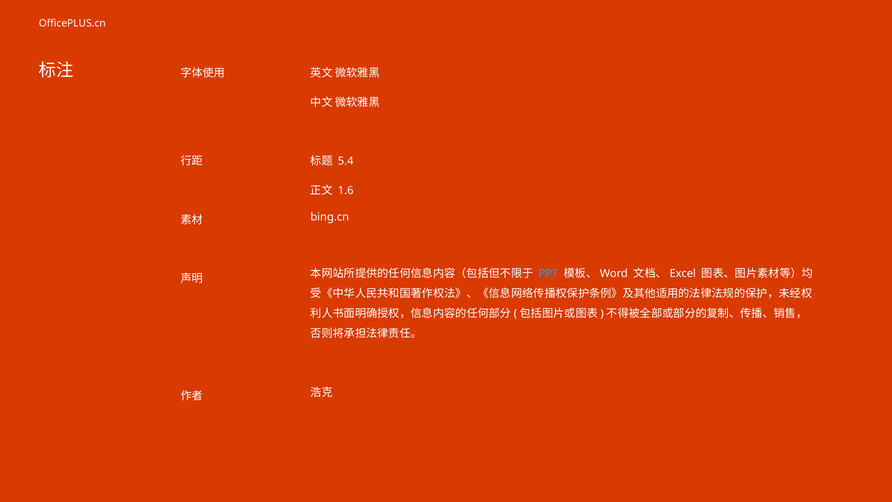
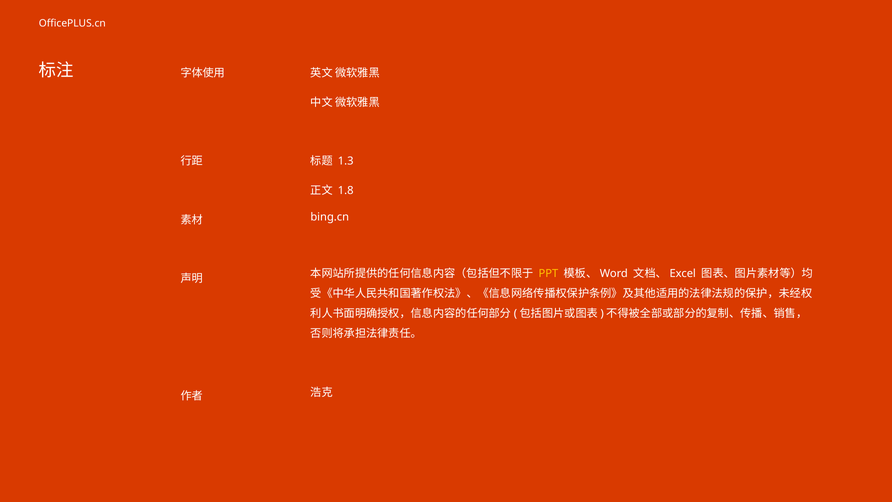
5.4: 5.4 -> 1.3 (346, 161)
1.6: 1.6 -> 1.8 (346, 190)
PPT colour: light blue -> yellow (548, 273)
